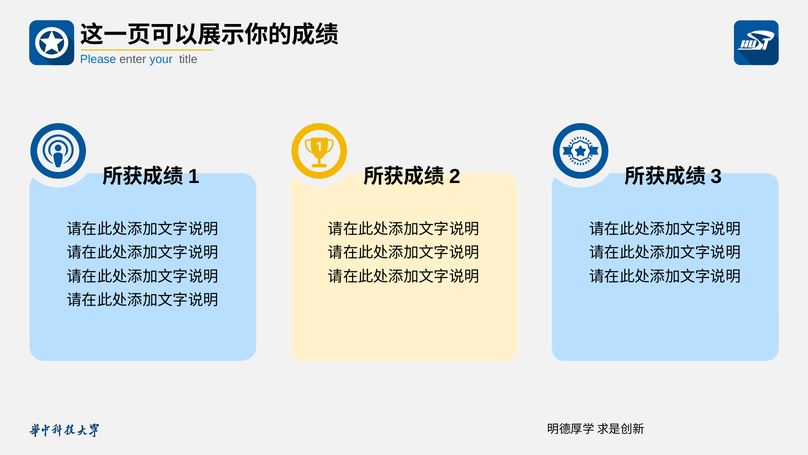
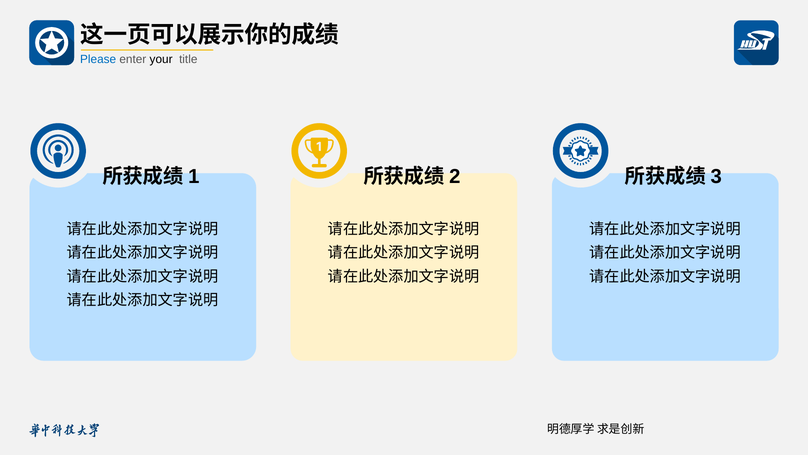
your colour: blue -> black (161, 59)
